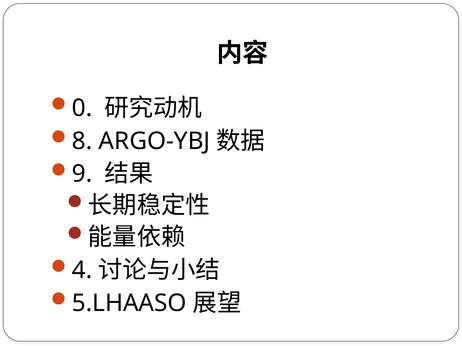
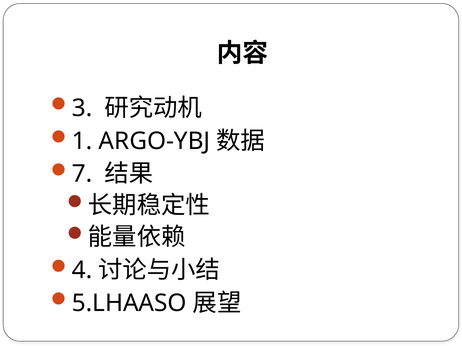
0: 0 -> 3 (82, 108)
8: 8 -> 1 (82, 141)
9: 9 -> 7 (82, 174)
